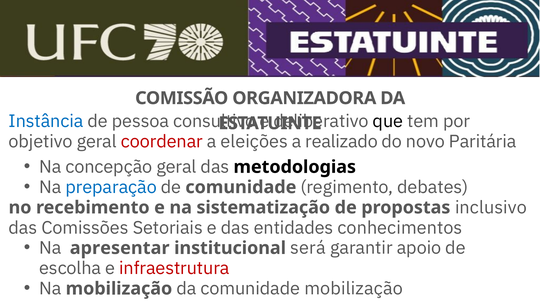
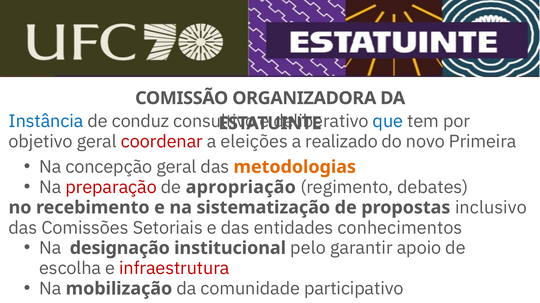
pessoa: pessoa -> conduz (141, 122)
que colour: black -> blue (388, 122)
Paritária: Paritária -> Primeira (483, 142)
metodologias colour: black -> orange (295, 167)
preparação colour: blue -> red (111, 188)
de comunidade: comunidade -> apropriação (241, 188)
apresentar: apresentar -> designação (120, 249)
será: será -> pelo (308, 249)
comunidade mobilização: mobilização -> participativo (354, 289)
